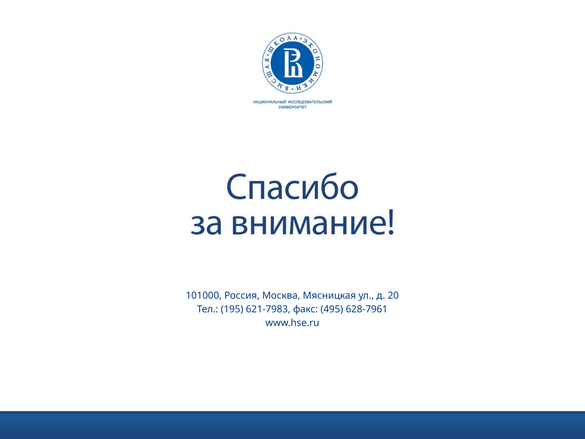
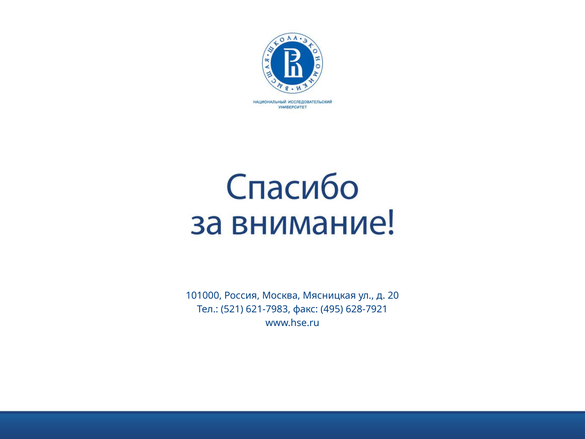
195: 195 -> 521 (232, 309)
628-7961: 628-7961 -> 628-7921 (367, 309)
